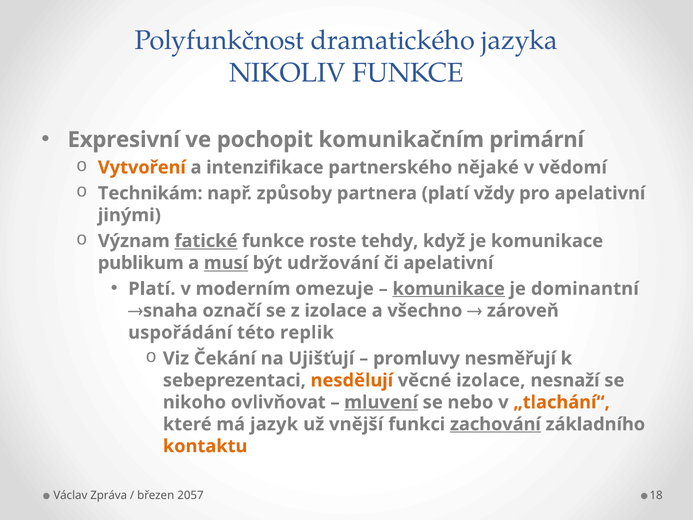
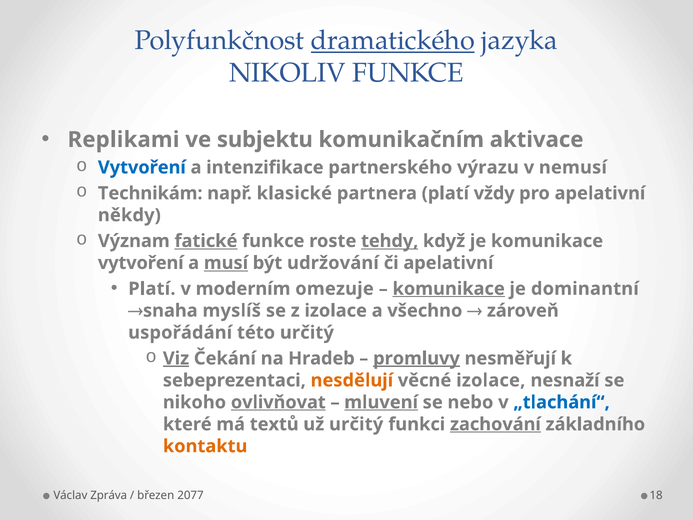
dramatického underline: none -> present (393, 41)
Expresivní: Expresivní -> Replikami (123, 140)
pochopit: pochopit -> subjektu (265, 140)
primární: primární -> aktivace (537, 140)
Vytvoření colour: orange -> blue (142, 167)
nějaké: nějaké -> výrazu (488, 167)
vědomí: vědomí -> nemusí (573, 167)
způsoby: způsoby -> klasické (294, 193)
jinými: jinými -> někdy (129, 215)
tehdy underline: none -> present (390, 241)
publikum: publikum -> vytvoření (141, 263)
označí: označí -> myslíš (232, 311)
této replik: replik -> určitý (307, 332)
Viz underline: none -> present (176, 358)
Ujišťují: Ujišťují -> Hradeb (321, 358)
promluvy underline: none -> present (416, 358)
ovlivňovat underline: none -> present (278, 402)
„tlachání“ colour: orange -> blue (562, 402)
jazyk: jazyk -> textů (274, 424)
už vnější: vnější -> určitý (356, 424)
2057: 2057 -> 2077 (190, 495)
